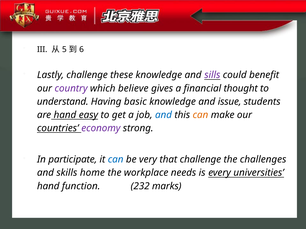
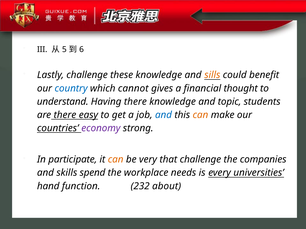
sills colour: purple -> orange (212, 75)
country colour: purple -> blue (71, 88)
believe: believe -> cannot (133, 88)
Having basic: basic -> there (135, 102)
issue: issue -> topic (230, 102)
are hand: hand -> there (65, 115)
can colour: blue -> orange (116, 160)
challenges: challenges -> companies (263, 160)
home: home -> spend (93, 173)
marks: marks -> about (167, 186)
